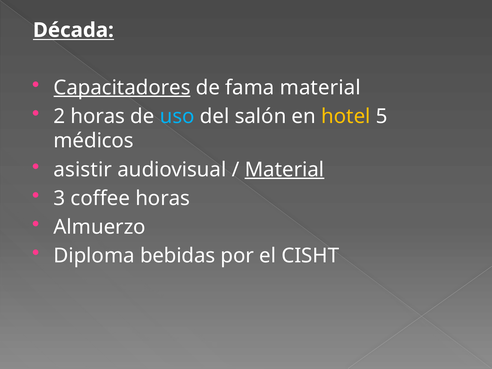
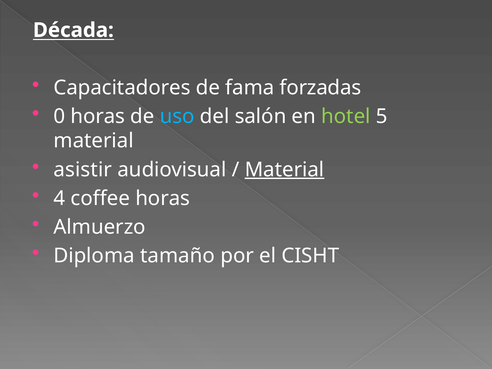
Capacitadores underline: present -> none (122, 88)
fama material: material -> forzadas (320, 88)
2: 2 -> 0 (59, 116)
hotel colour: yellow -> light green (346, 116)
médicos: médicos -> material (94, 141)
3: 3 -> 4 (59, 198)
bebidas: bebidas -> tamaño (178, 256)
